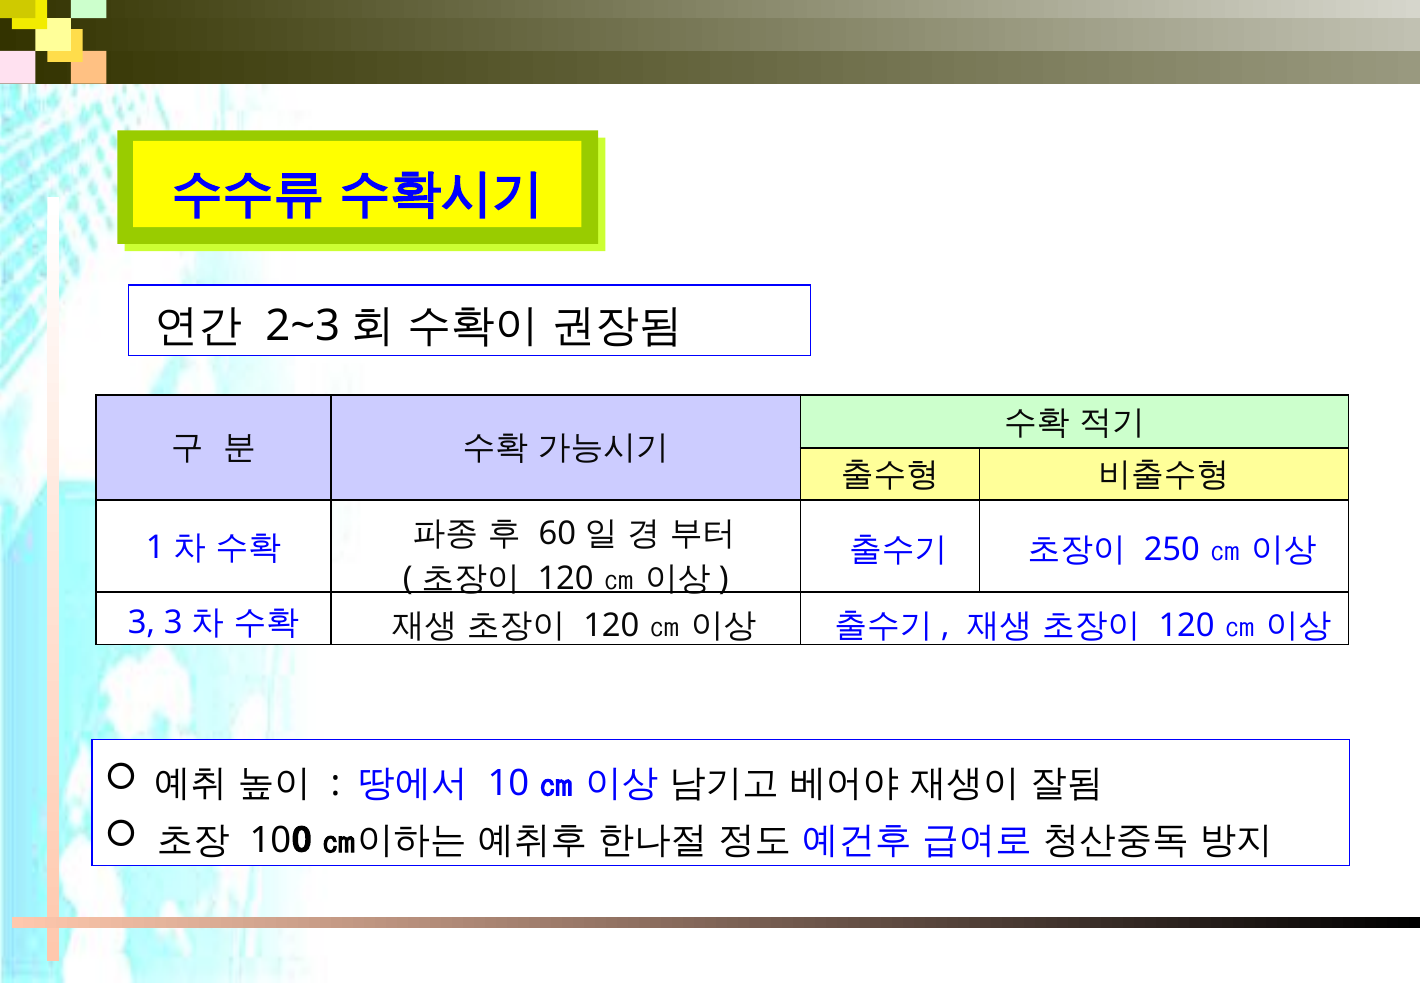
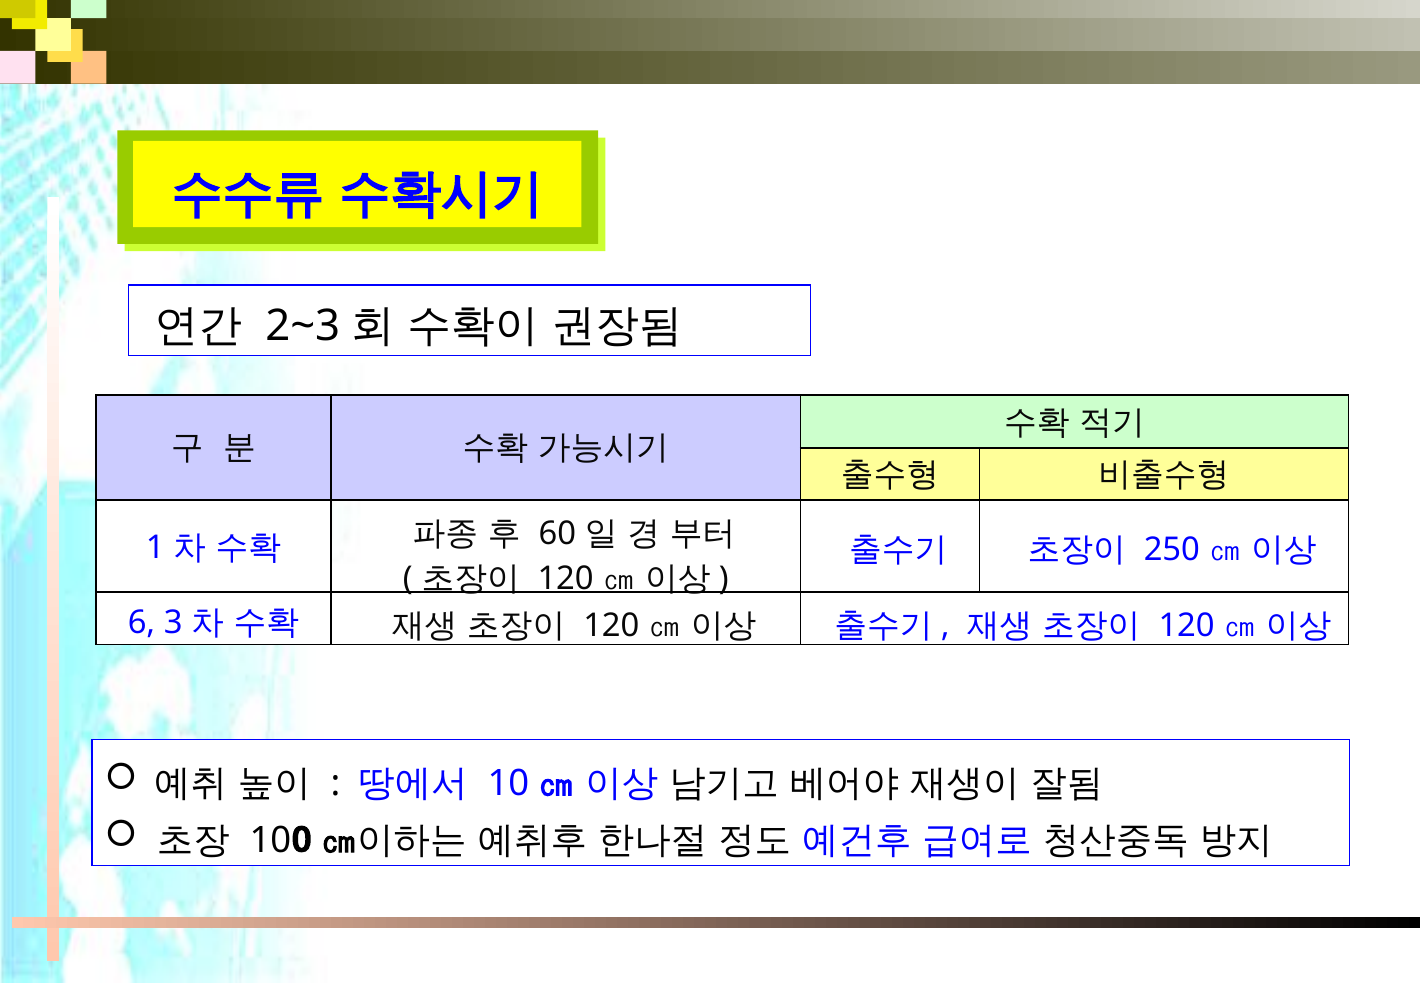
3: 3 -> 6 (141, 623)
